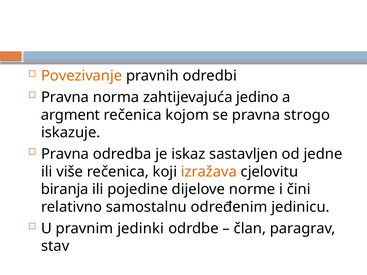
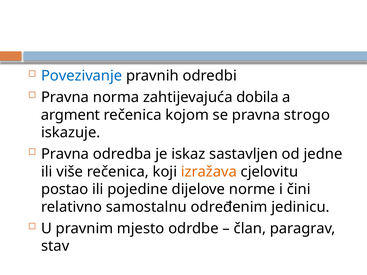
Povezivanje colour: orange -> blue (82, 76)
jedino: jedino -> dobila (257, 97)
biranja: biranja -> postao (65, 190)
jedinki: jedinki -> mjesto (141, 229)
